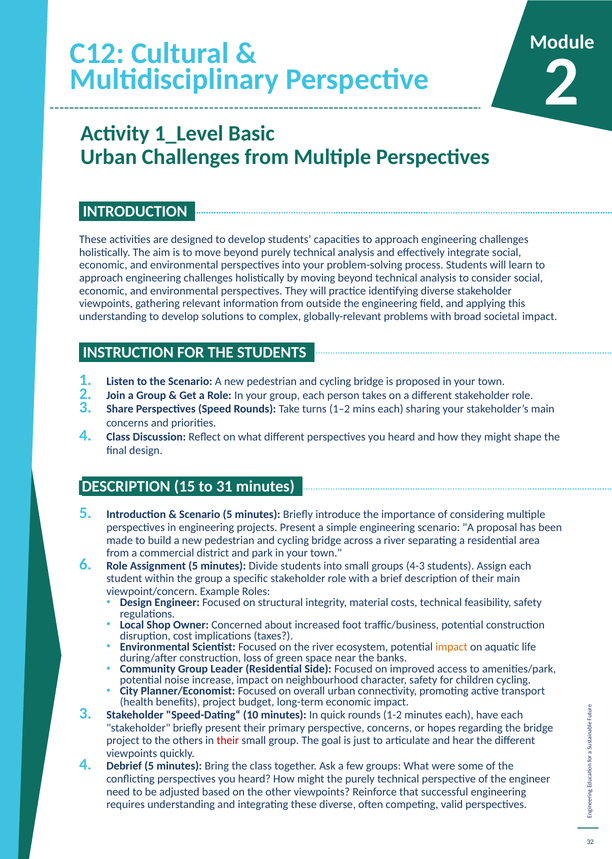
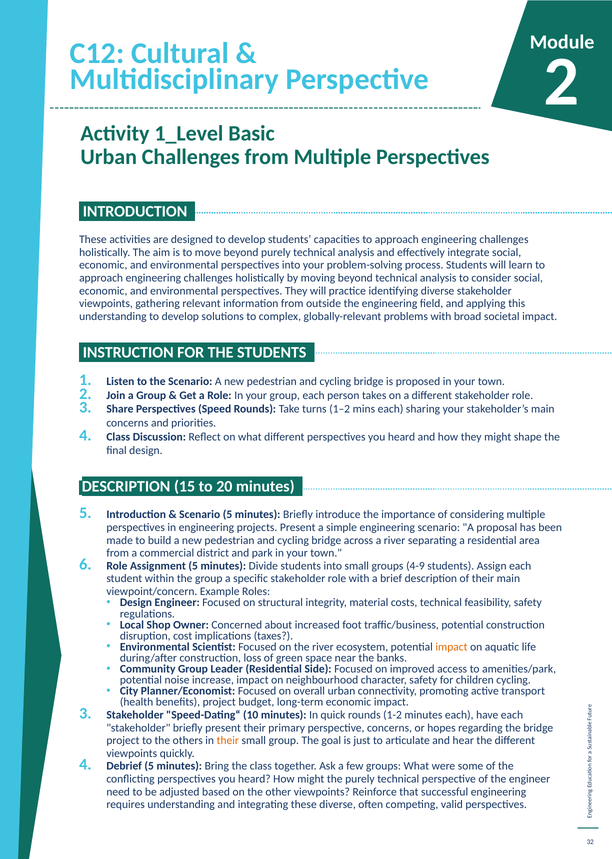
31: 31 -> 20 (224, 486)
4-3: 4-3 -> 4-9 (415, 566)
their colour: red -> orange (228, 740)
